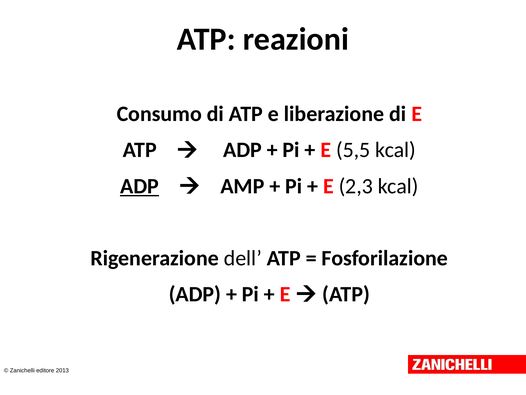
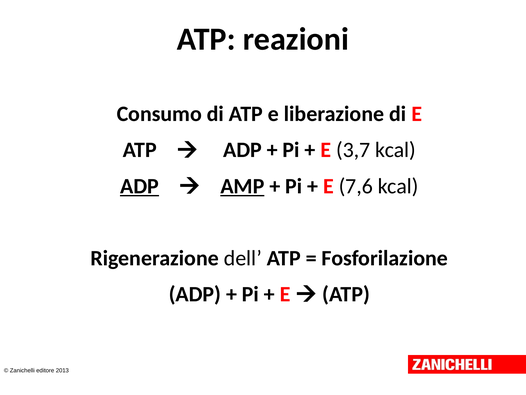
5,5: 5,5 -> 3,7 (353, 150)
AMP underline: none -> present (242, 186)
2,3: 2,3 -> 7,6 (356, 186)
